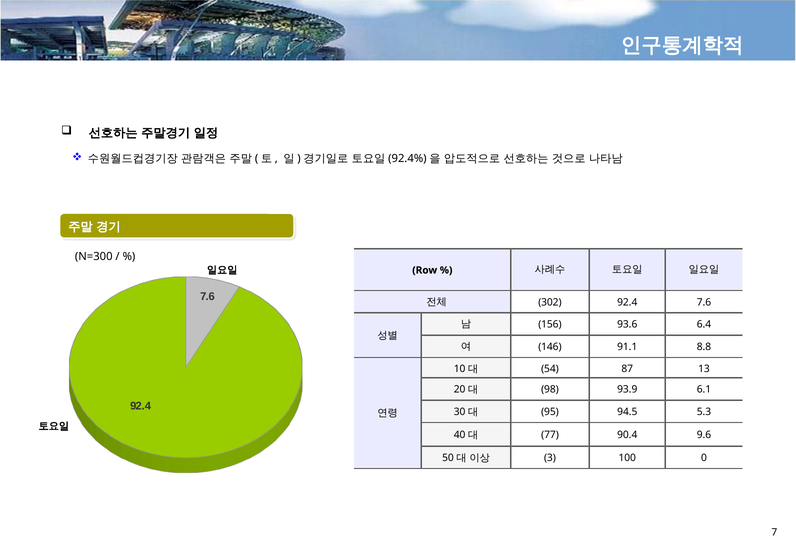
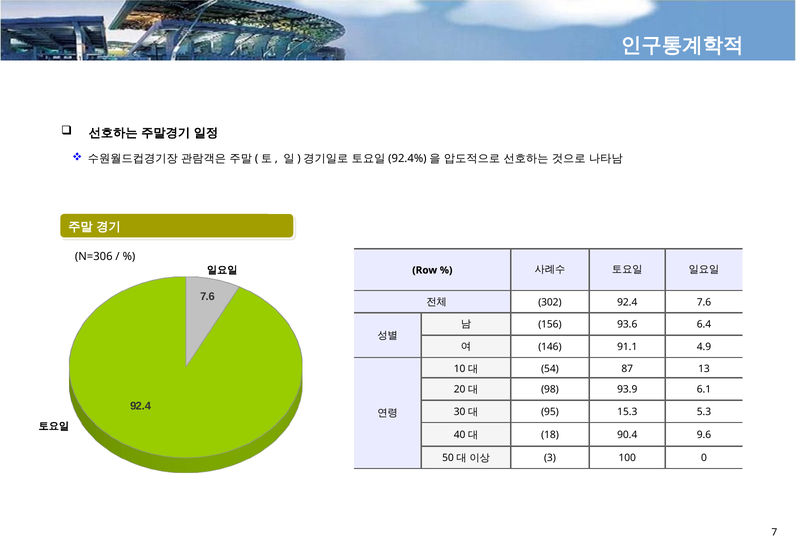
N=300: N=300 -> N=306 (94, 257)
8.8: 8.8 -> 4.9 (704, 347)
94.5: 94.5 -> 15.3 (627, 412)
77: 77 -> 18 (550, 435)
